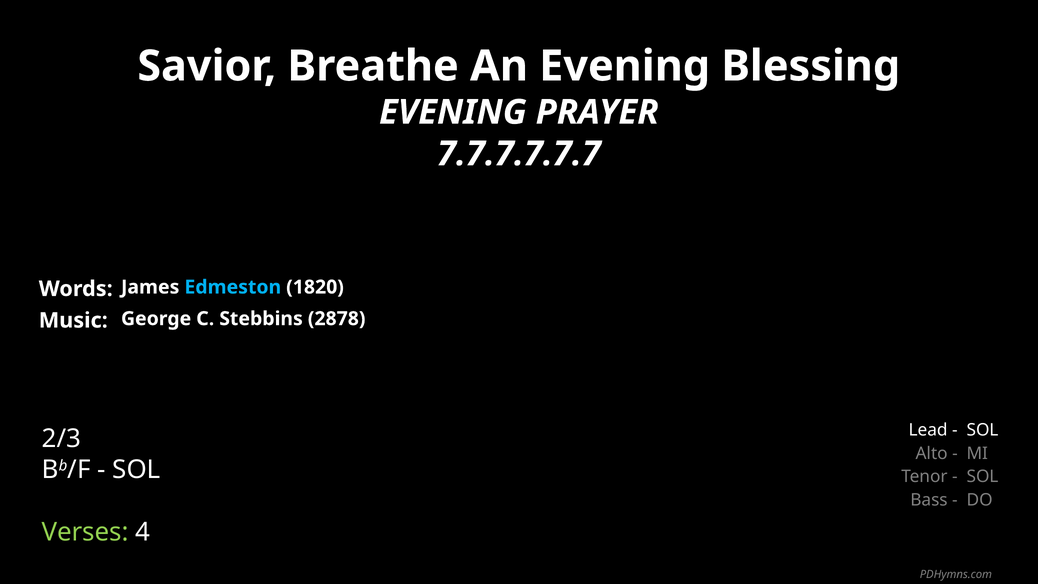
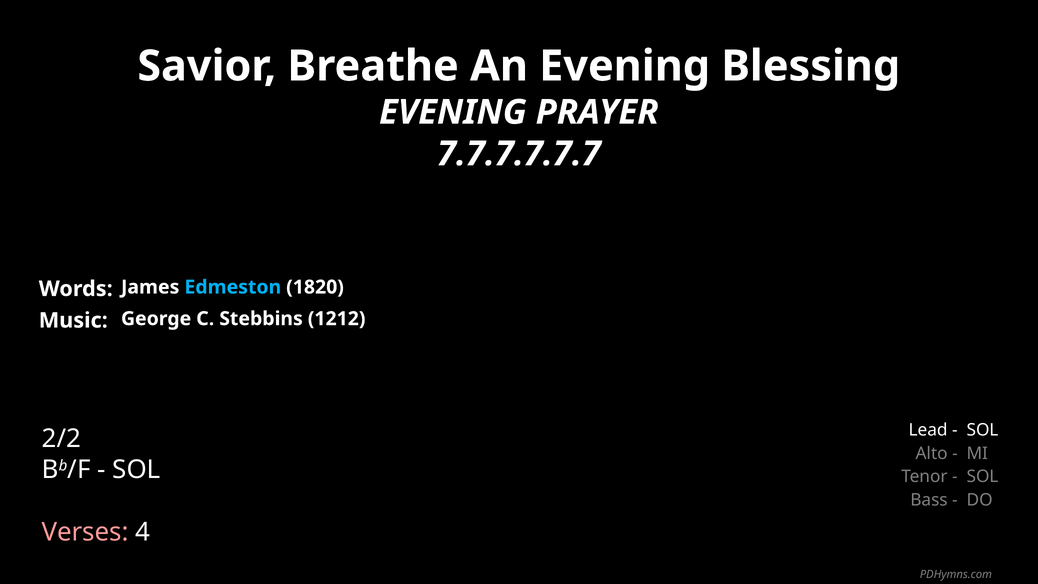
2878: 2878 -> 1212 (337, 319)
2/3: 2/3 -> 2/2 (61, 439)
Verses colour: light green -> pink (85, 532)
